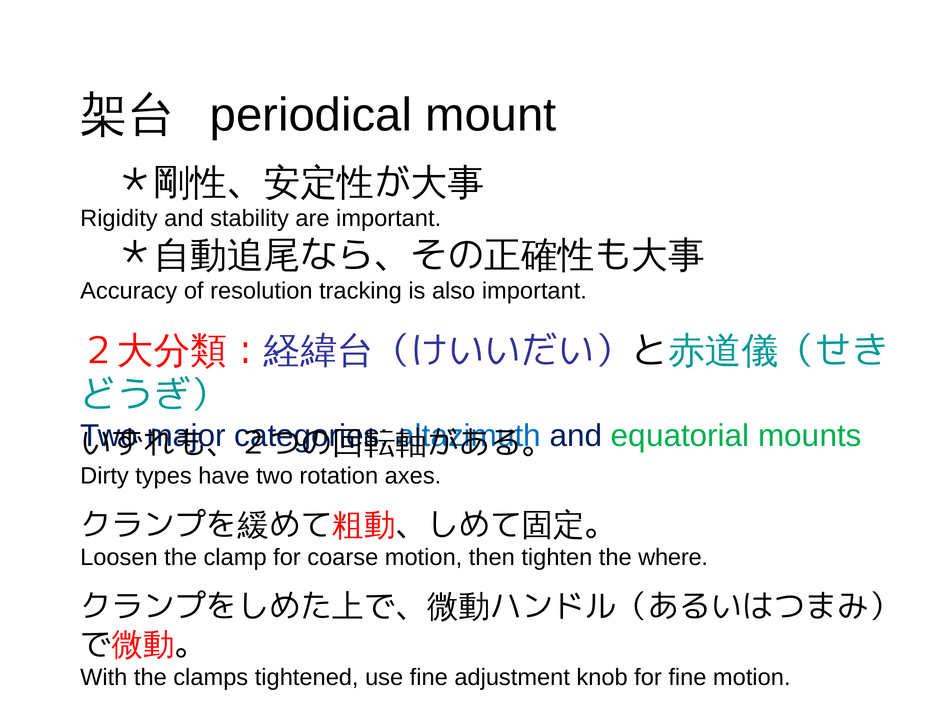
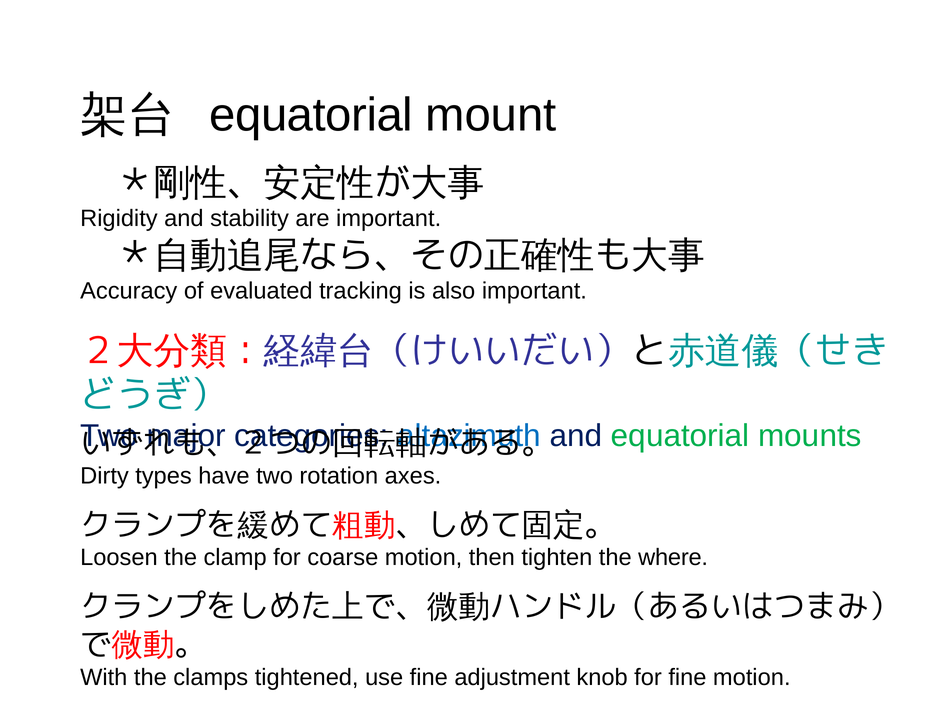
periodical: periodical -> equatorial (311, 115)
resolution: resolution -> evaluated (261, 291)
